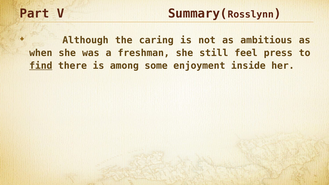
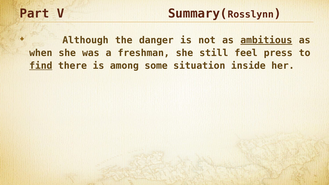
caring: caring -> danger (156, 40)
ambitious underline: none -> present (266, 40)
enjoyment: enjoyment -> situation (199, 66)
